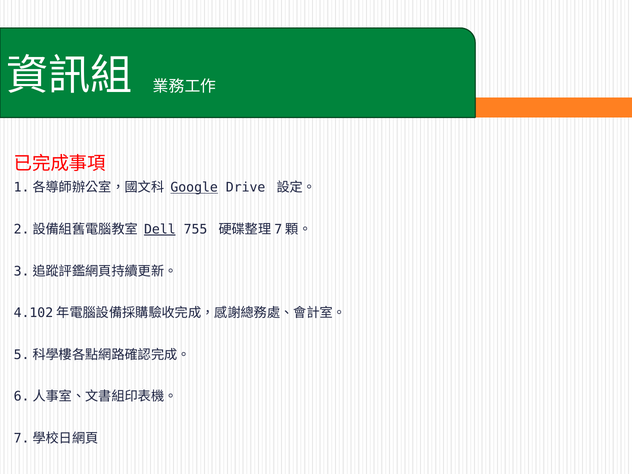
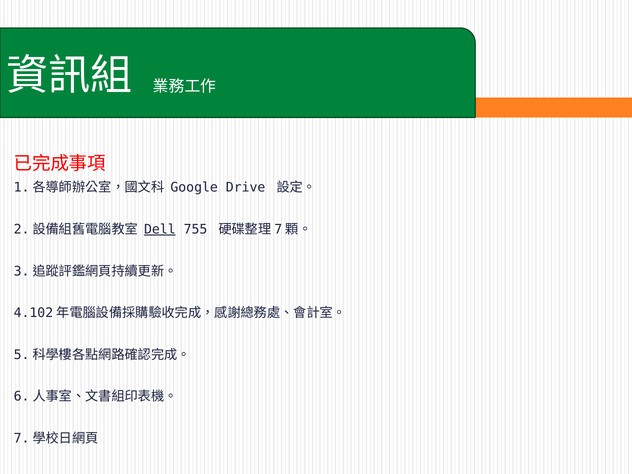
Google underline: present -> none (194, 188)
